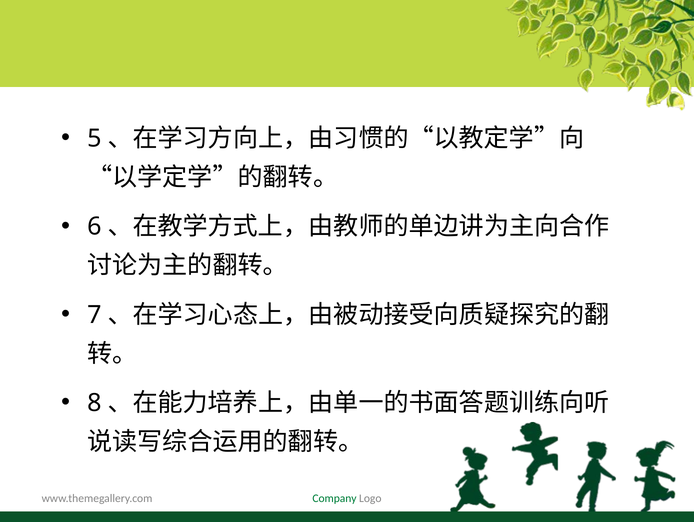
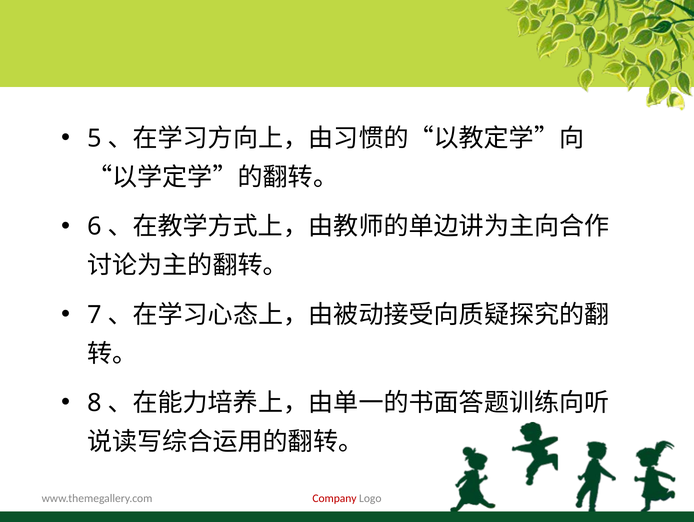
Company colour: green -> red (334, 498)
